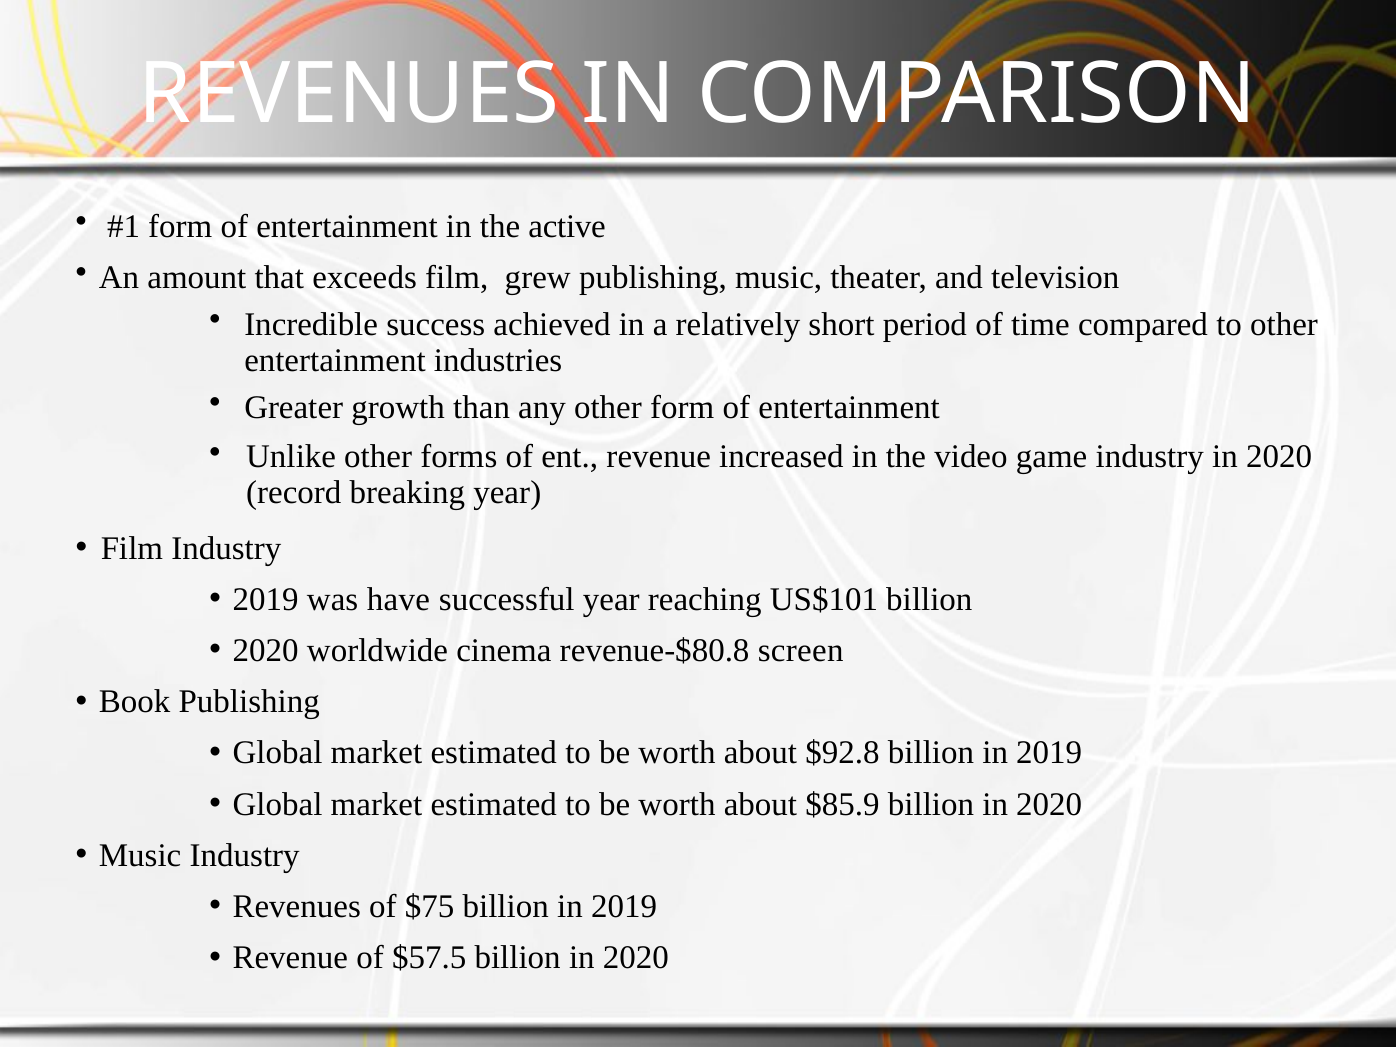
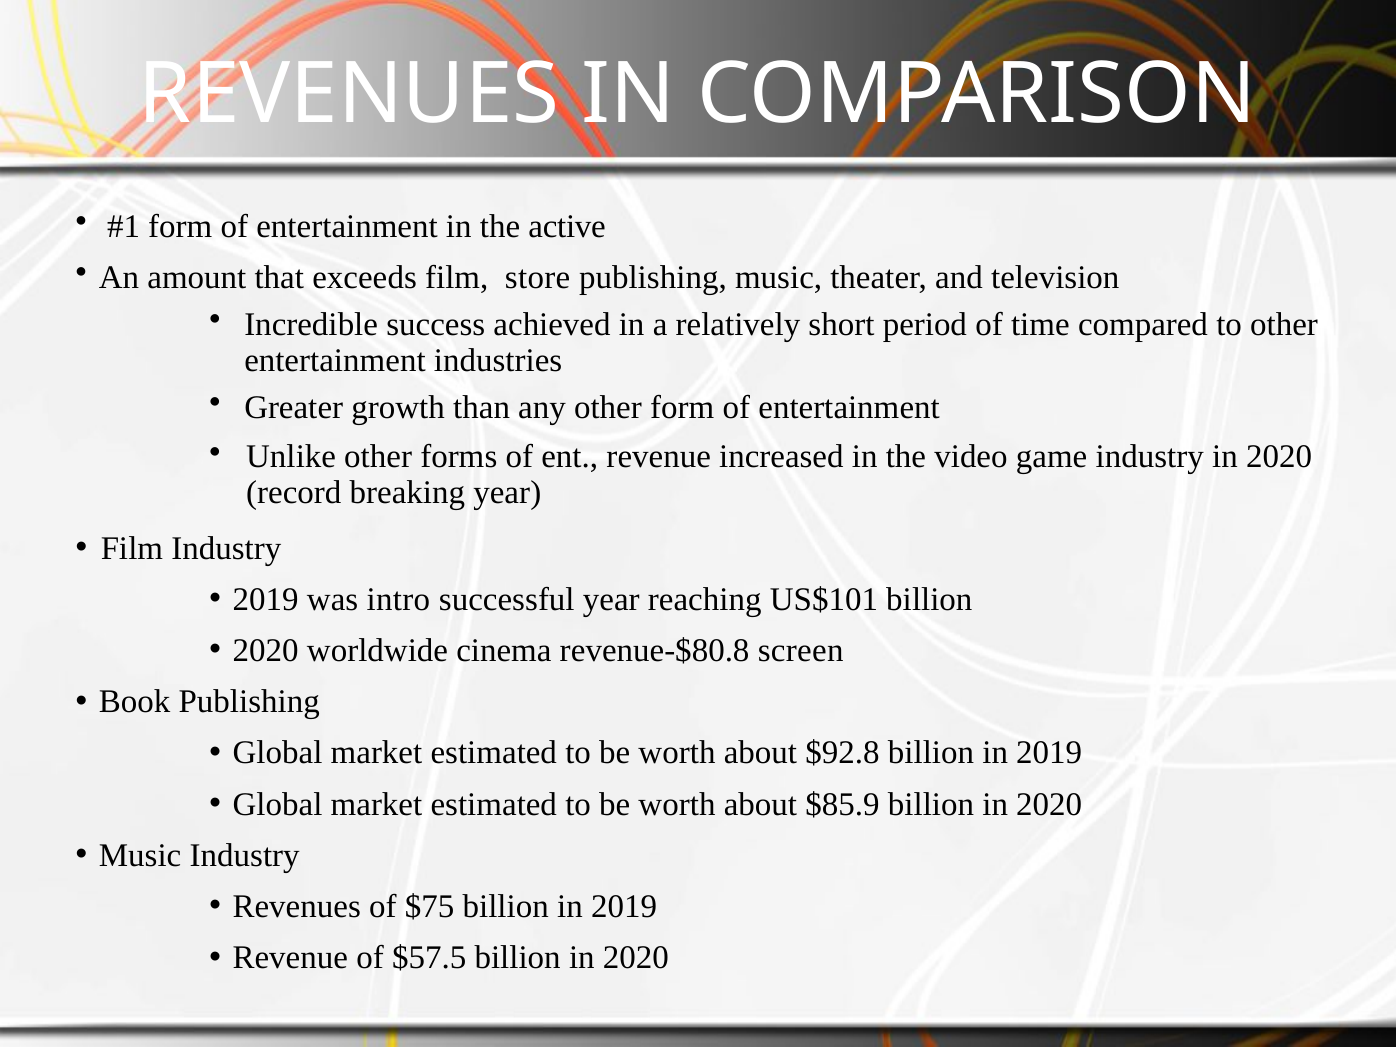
grew: grew -> store (538, 278)
have: have -> intro (398, 599)
